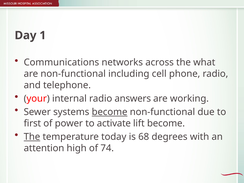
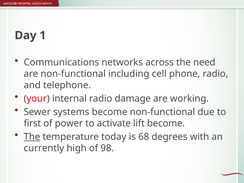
what: what -> need (204, 62)
answers: answers -> damage (133, 99)
become underline: present -> none (110, 112)
attention: attention -> currently (44, 148)
74: 74 -> 98 (107, 148)
